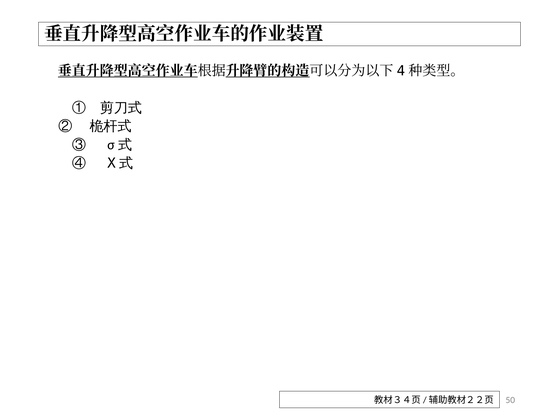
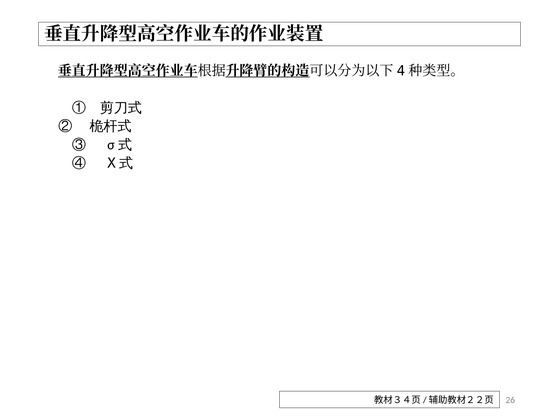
50: 50 -> 26 (510, 400)
